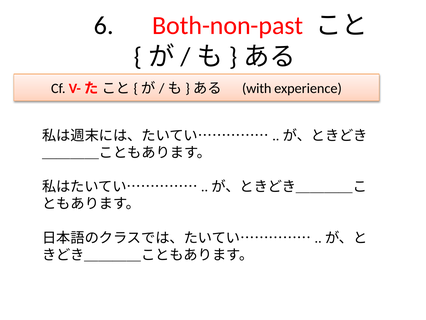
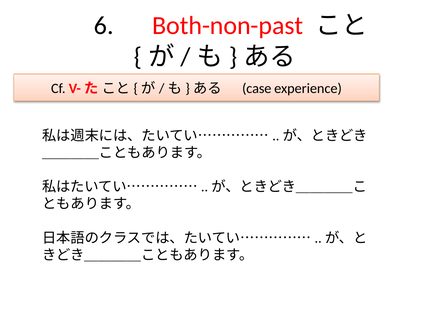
with: with -> case (257, 88)
